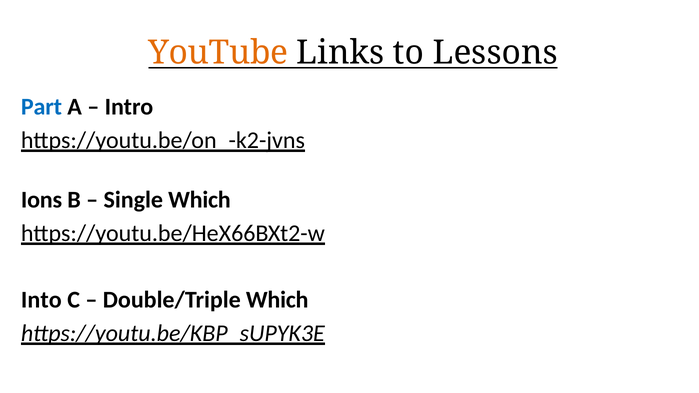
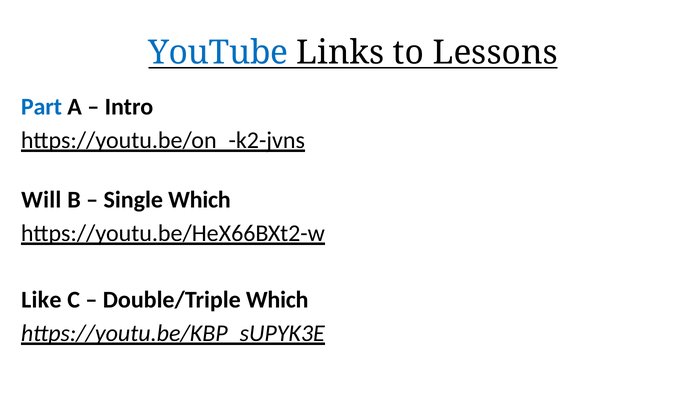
YouTube colour: orange -> blue (218, 53)
Ions: Ions -> Will (41, 200)
Into: Into -> Like (41, 300)
